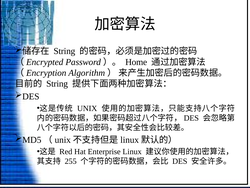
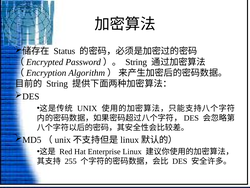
String: String -> Status (64, 51)
Home: Home -> String (136, 62)
